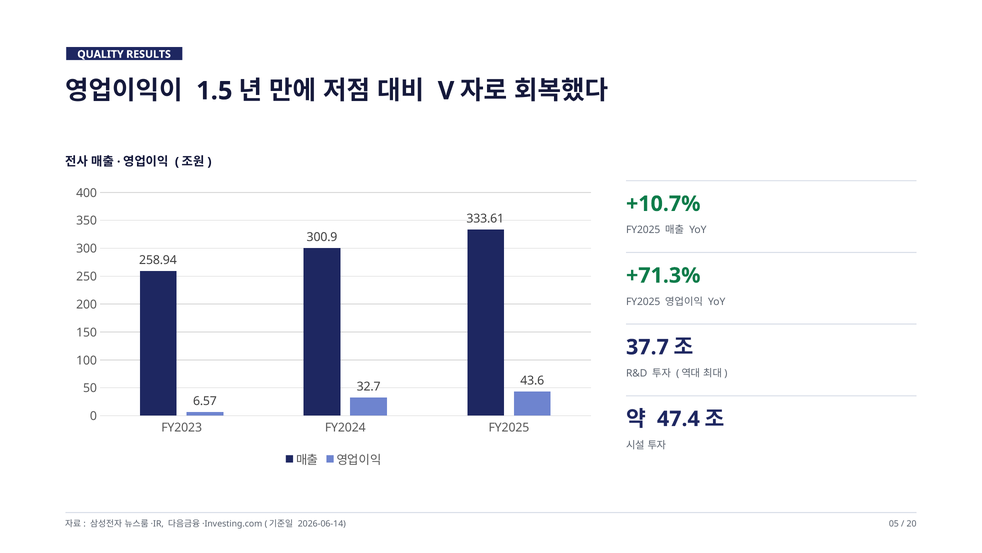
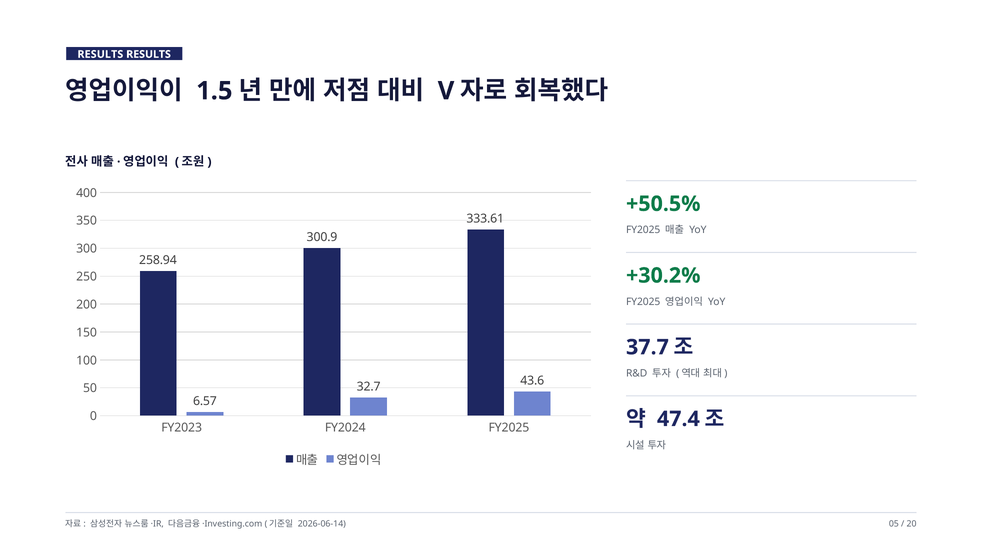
QUALITY: QUALITY -> RESULTS (100, 54)
+10.7%: +10.7% -> +50.5% (663, 204)
+71.3%: +71.3% -> +30.2% (663, 275)
